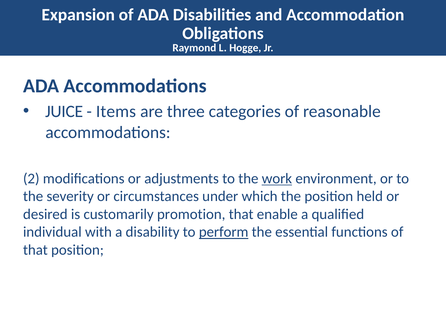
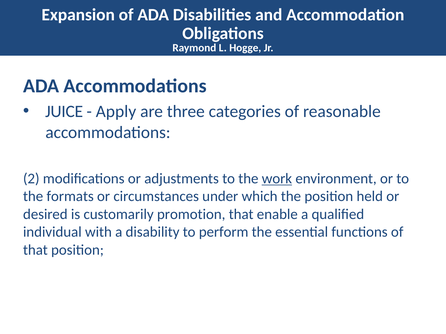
Items: Items -> Apply (116, 112)
severity: severity -> formats (70, 197)
perform underline: present -> none (224, 232)
